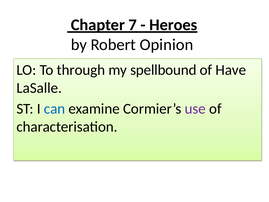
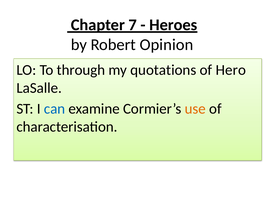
spellbound: spellbound -> quotations (163, 70)
Have: Have -> Hero (231, 70)
use colour: purple -> orange (195, 109)
